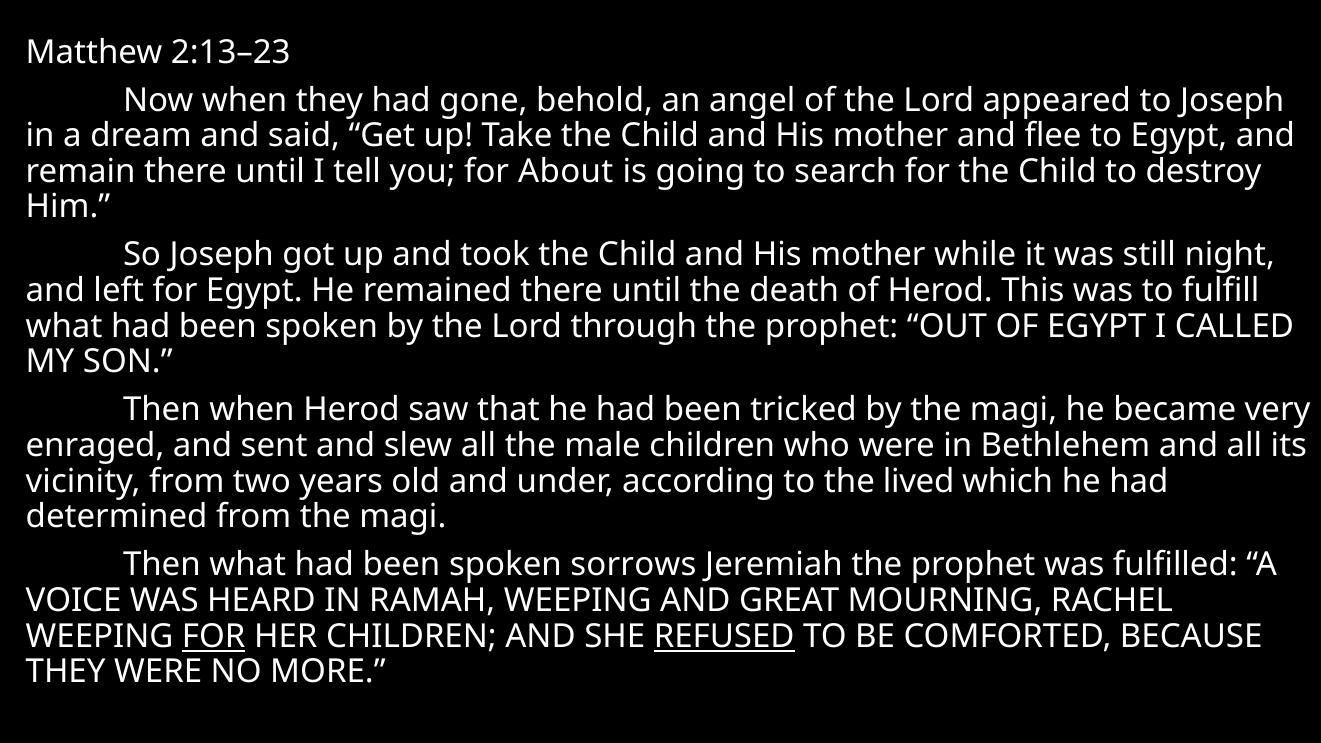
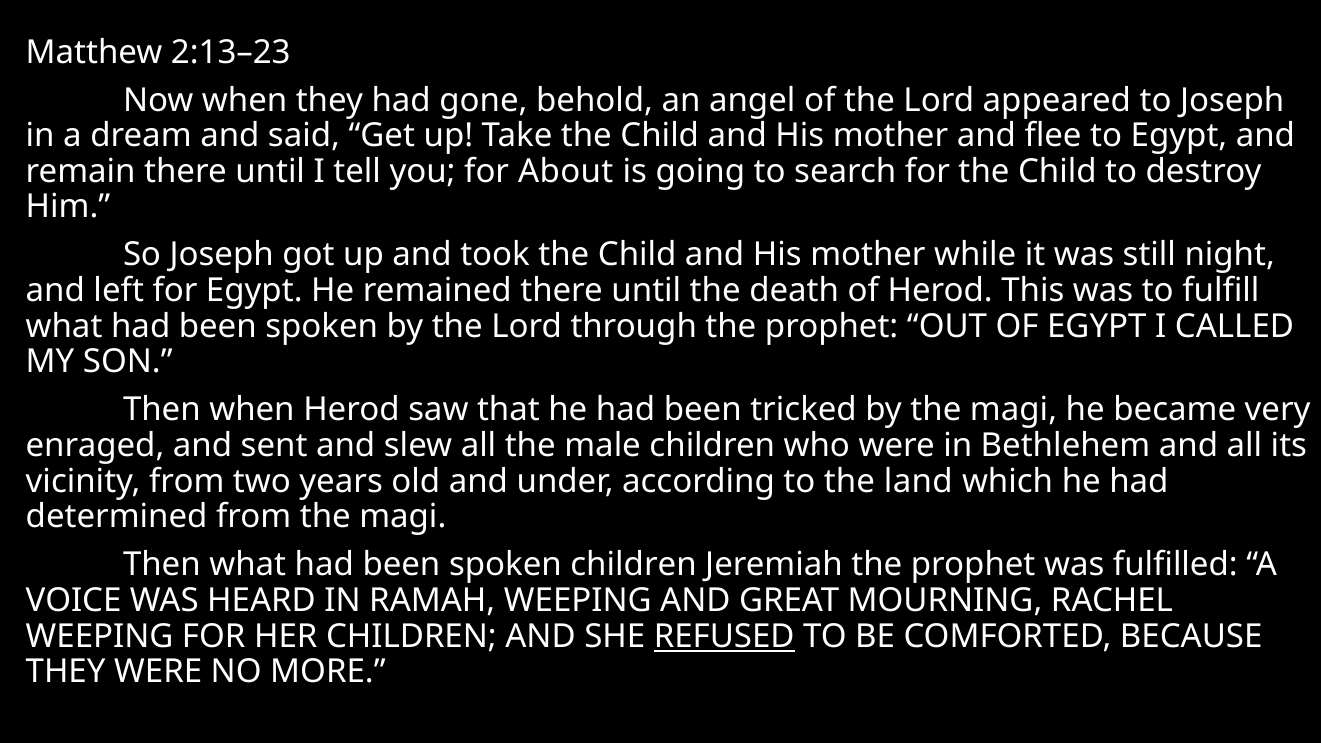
lived: lived -> land (918, 481)
spoken sorrows: sorrows -> children (634, 565)
FOR underline: present -> none (214, 636)
